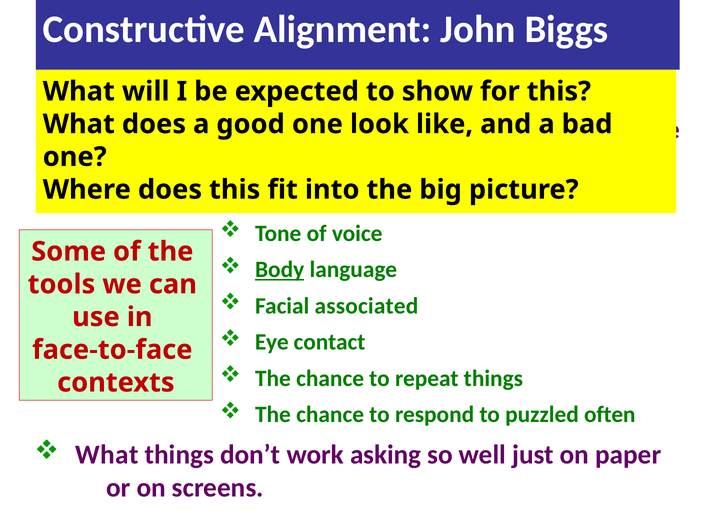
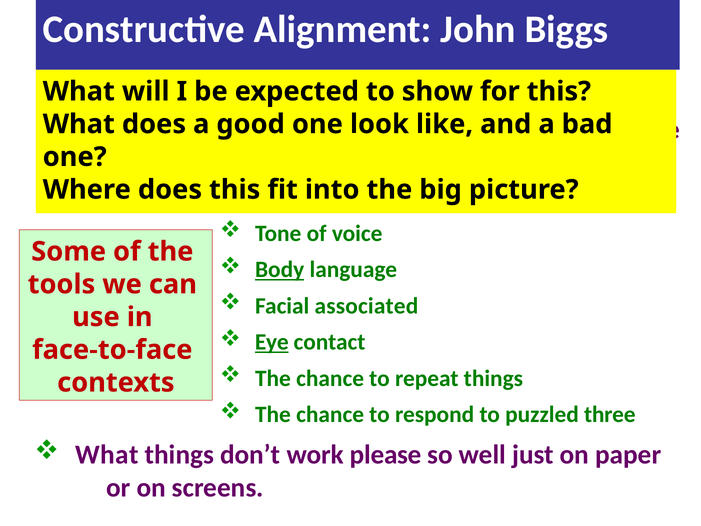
Eye underline: none -> present (272, 342)
often: often -> three (610, 414)
asking: asking -> please (386, 455)
